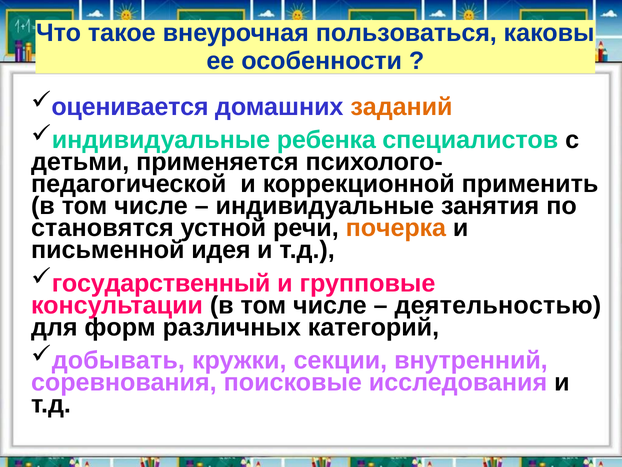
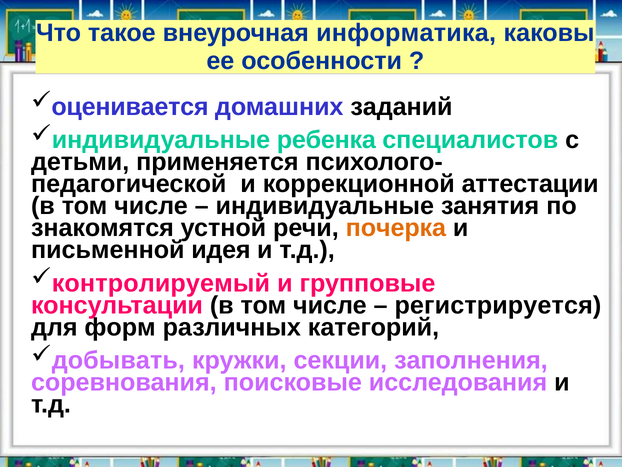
пользоваться: пользоваться -> информатика (406, 33)
заданий colour: orange -> black (401, 107)
применить: применить -> аттестации (530, 184)
становятся: становятся -> знакомятся (102, 228)
государственный: государственный -> контролируемый (161, 283)
деятельностью: деятельностью -> регистрируется (498, 305)
внутренний: внутренний -> заполнения (471, 360)
